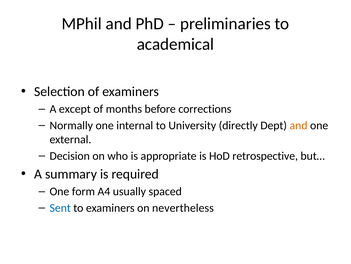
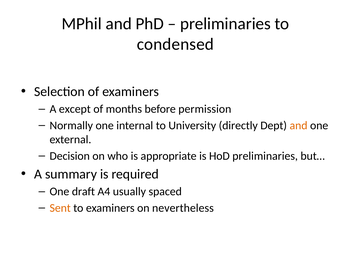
academical: academical -> condensed (175, 44)
corrections: corrections -> permission (205, 109)
HoD retrospective: retrospective -> preliminaries (265, 156)
form: form -> draft (83, 191)
Sent colour: blue -> orange (60, 207)
